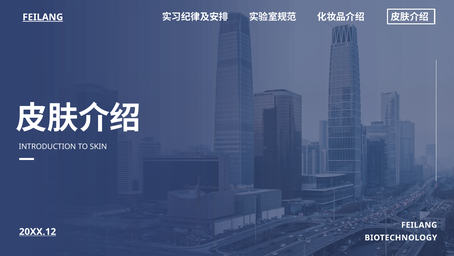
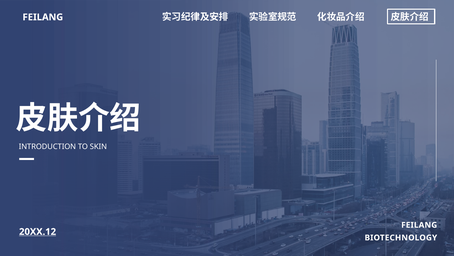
FEILANG underline: present -> none (43, 17)
